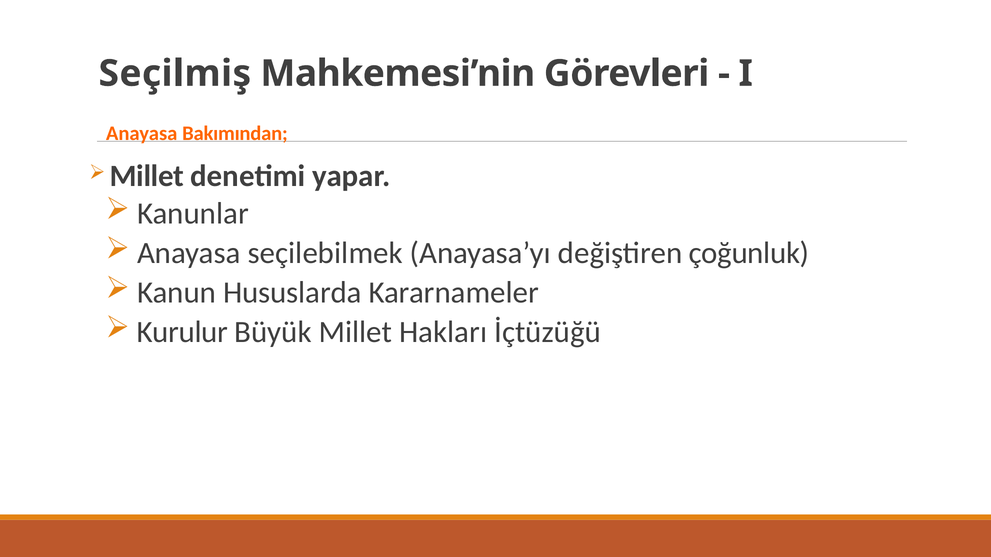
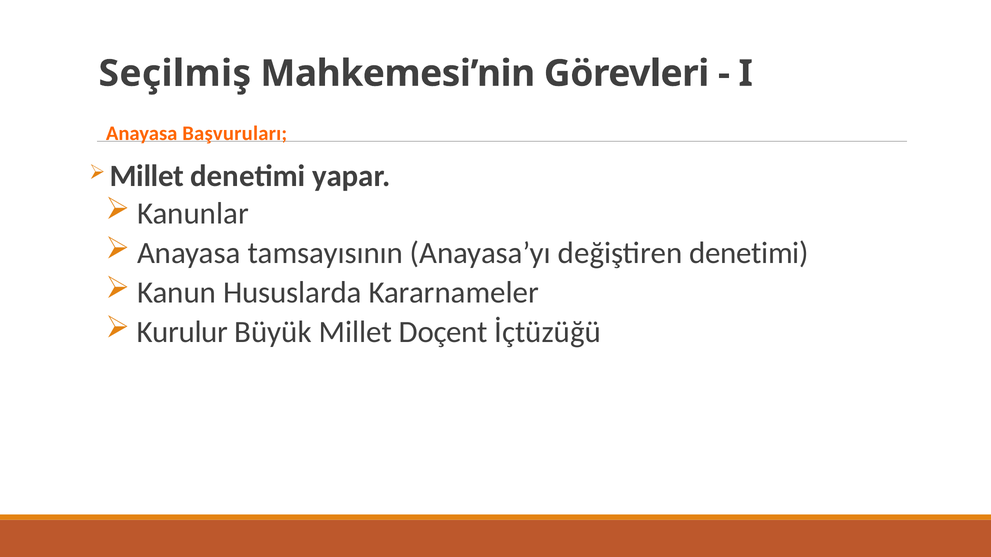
Bakımından: Bakımından -> Başvuruları (235, 134)
seçilebilmek: seçilebilmek -> tamsayısının (325, 253)
değiştiren çoğunluk: çoğunluk -> denetimi (749, 253)
Hakları: Hakları -> Doçent (443, 332)
